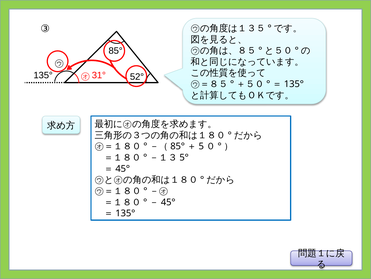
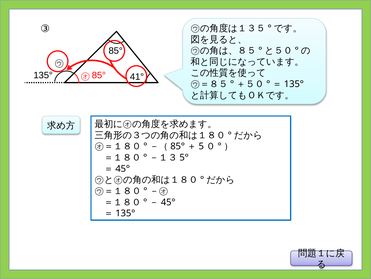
135° 31°: 31° -> 85° (99, 75)
52°: 52° -> 41° (137, 77)
